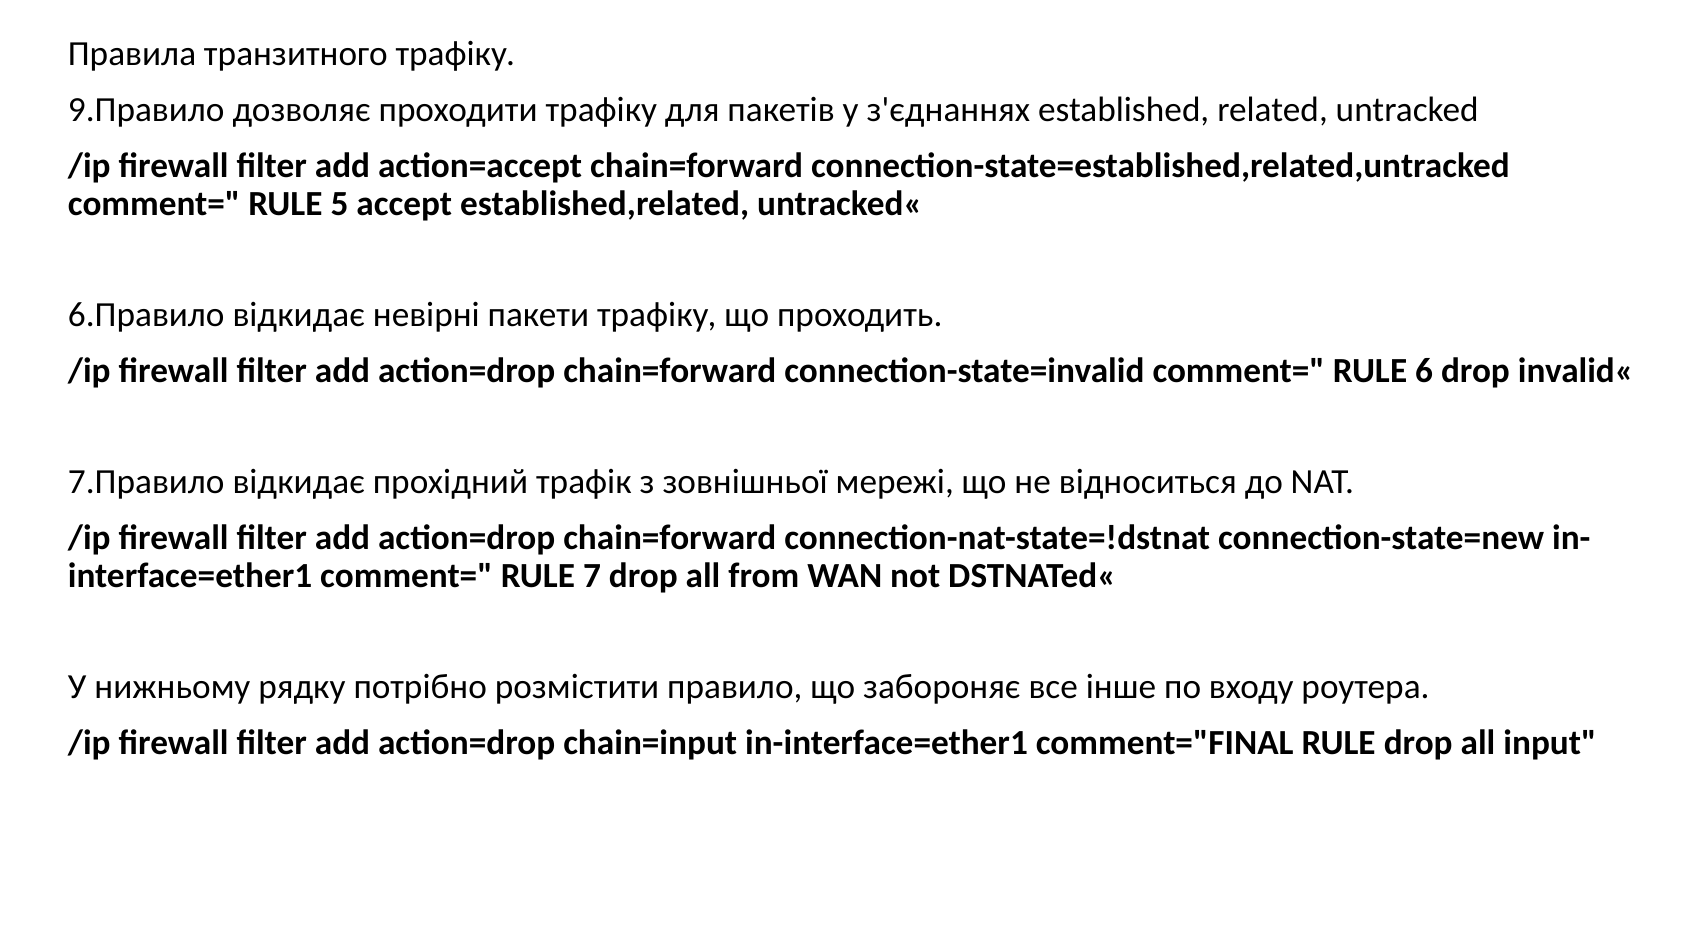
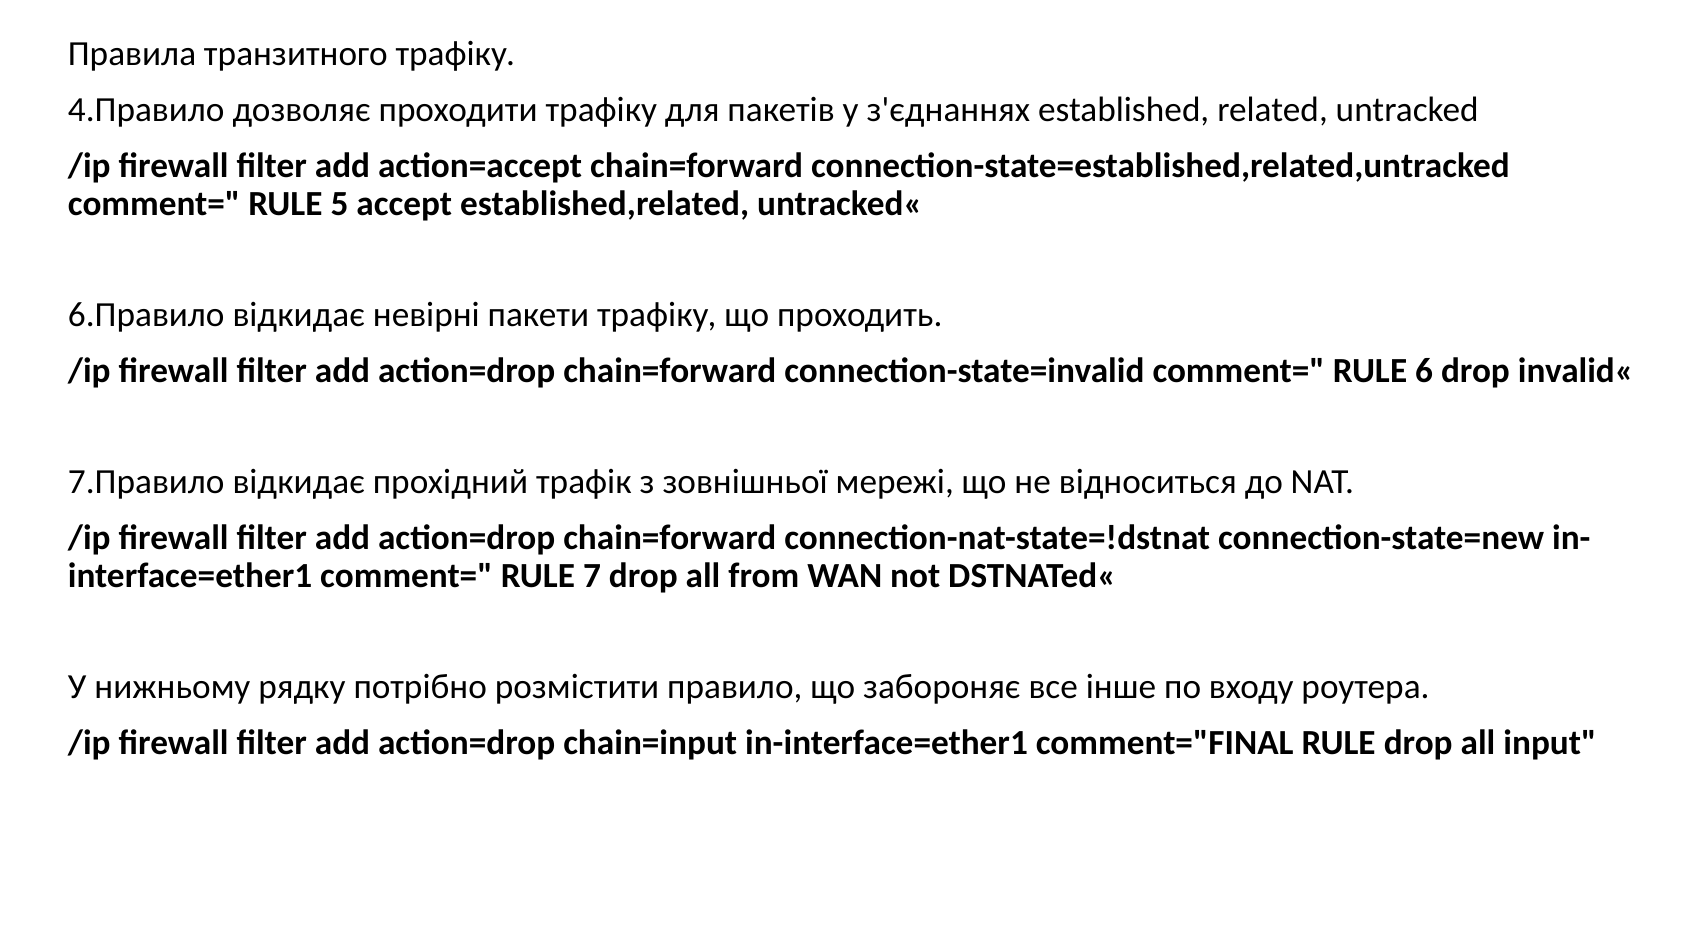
9.Правило: 9.Правило -> 4.Правило (146, 110)
